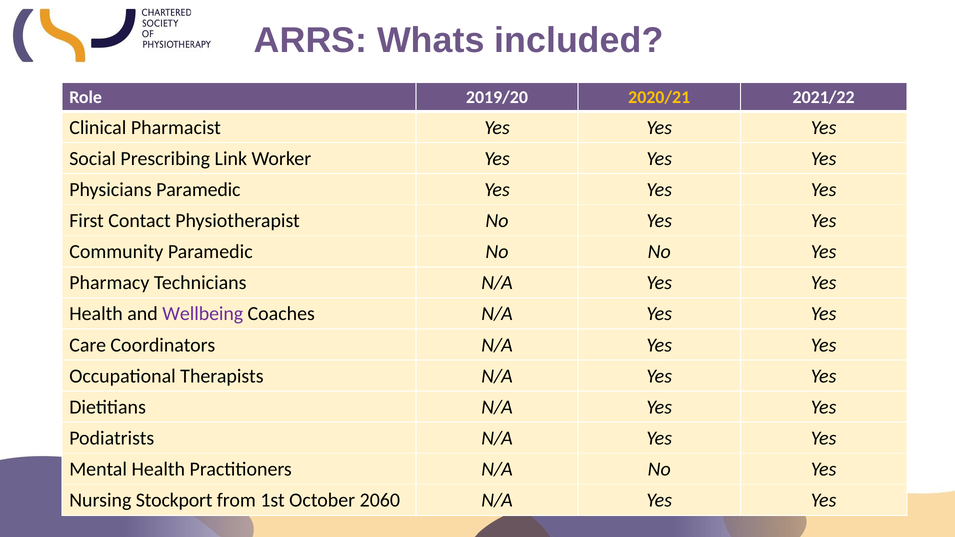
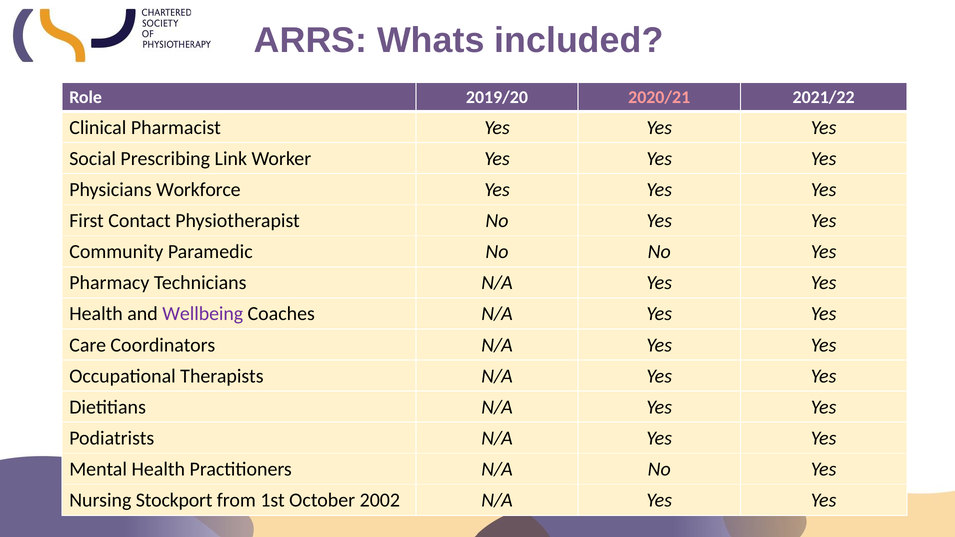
2020/21 colour: yellow -> pink (659, 97)
Physicians Paramedic: Paramedic -> Workforce (198, 190)
2060: 2060 -> 2002 (380, 500)
